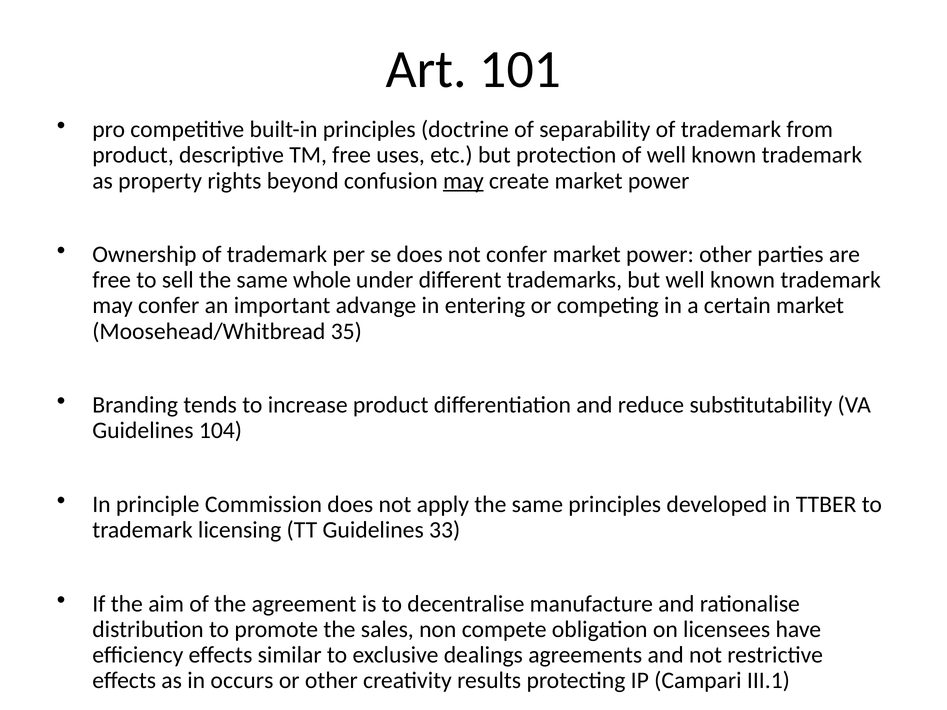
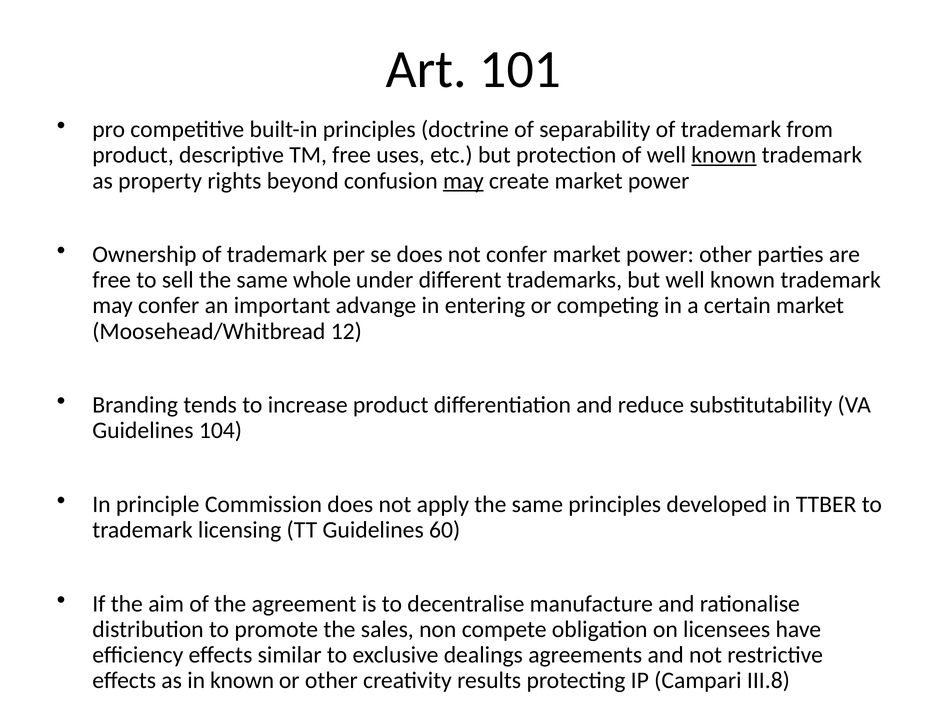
known underline: none -> present (724, 155)
35: 35 -> 12 (346, 331)
33: 33 -> 60 (445, 530)
in occurs: occurs -> known (242, 681)
III.1: III.1 -> III.8 (768, 681)
